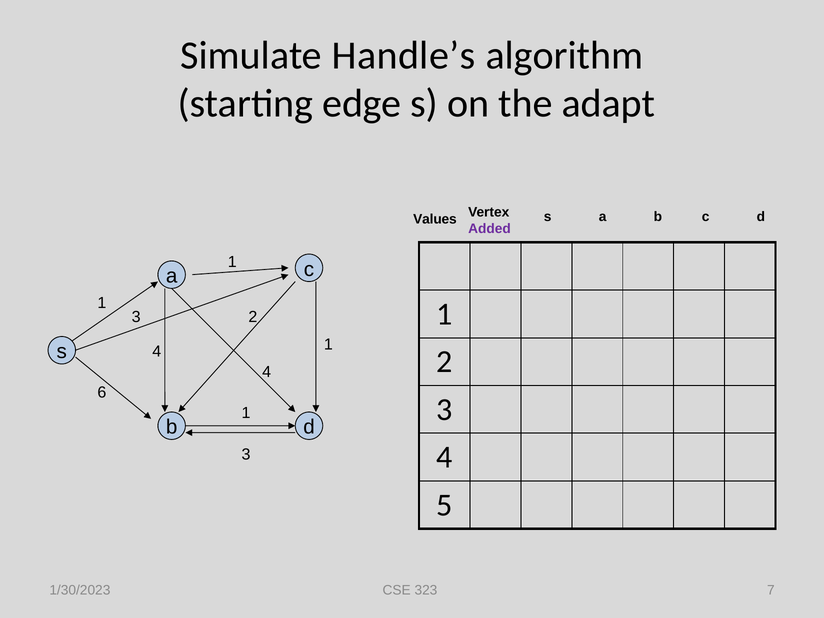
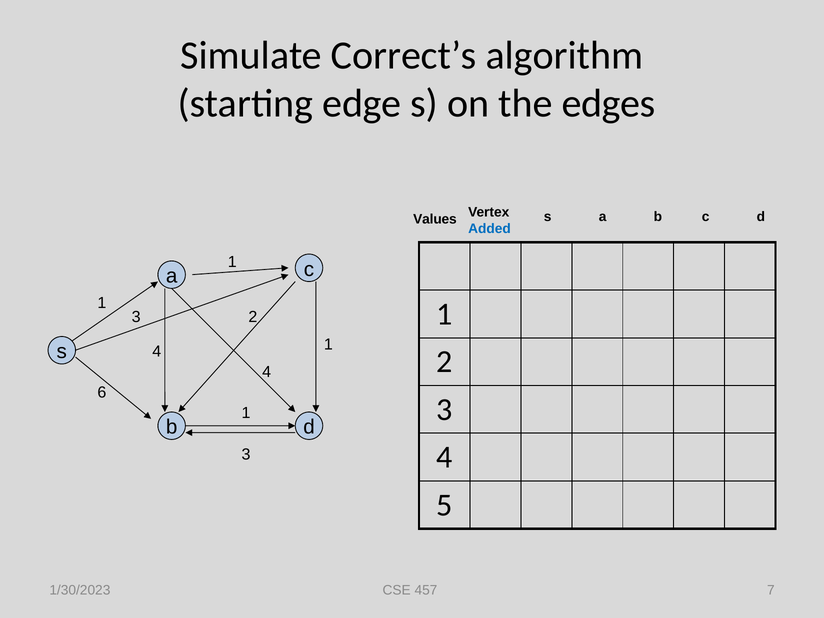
Handle’s: Handle’s -> Correct’s (404, 56)
adapt: adapt -> edges (609, 104)
Added colour: purple -> blue (490, 229)
323: 323 -> 457 (426, 590)
